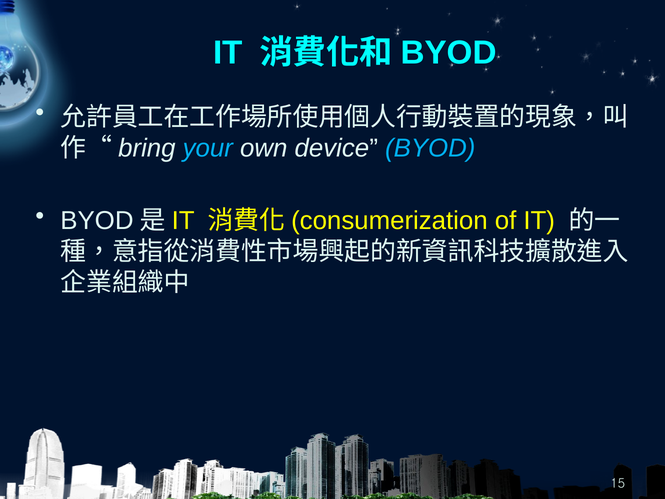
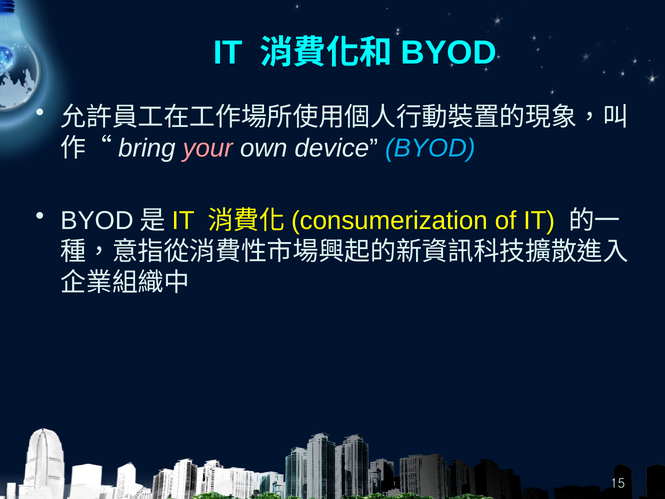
your colour: light blue -> pink (208, 148)
